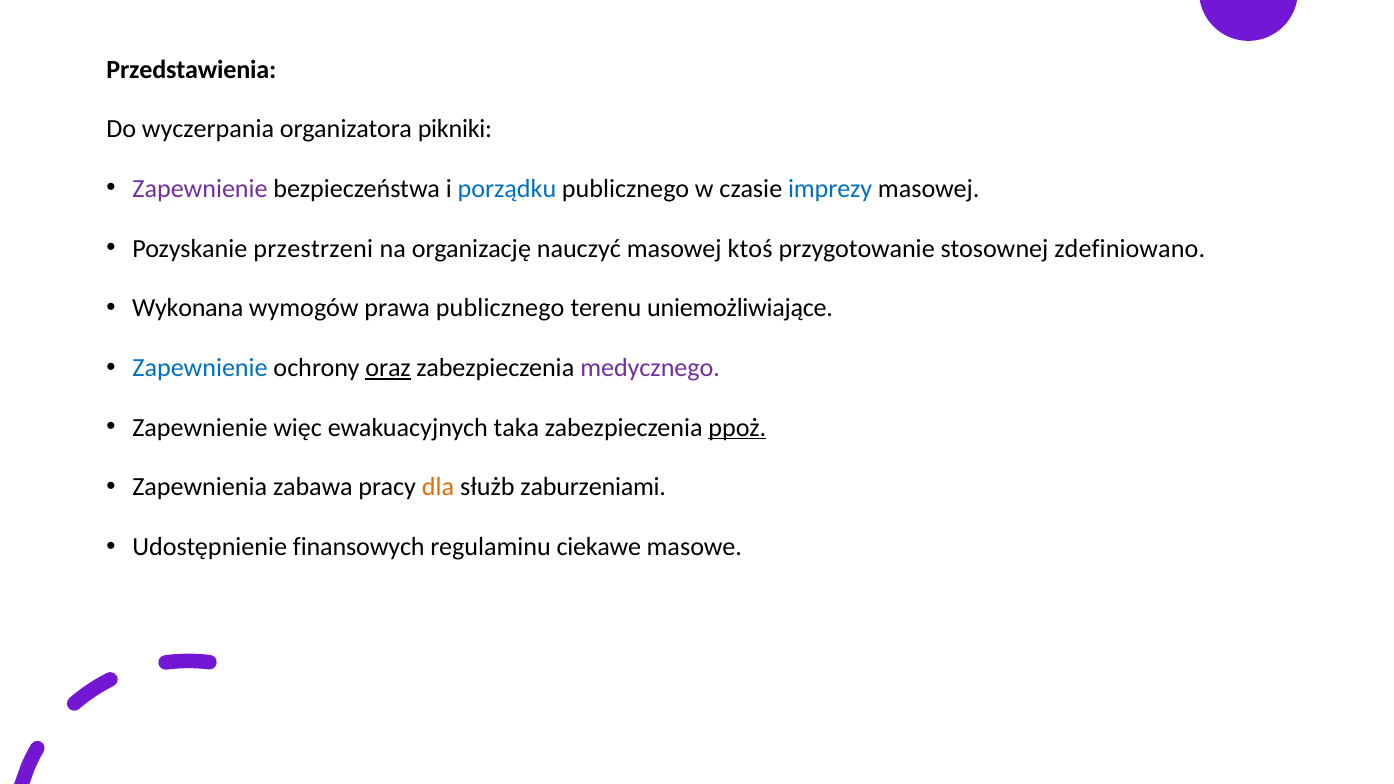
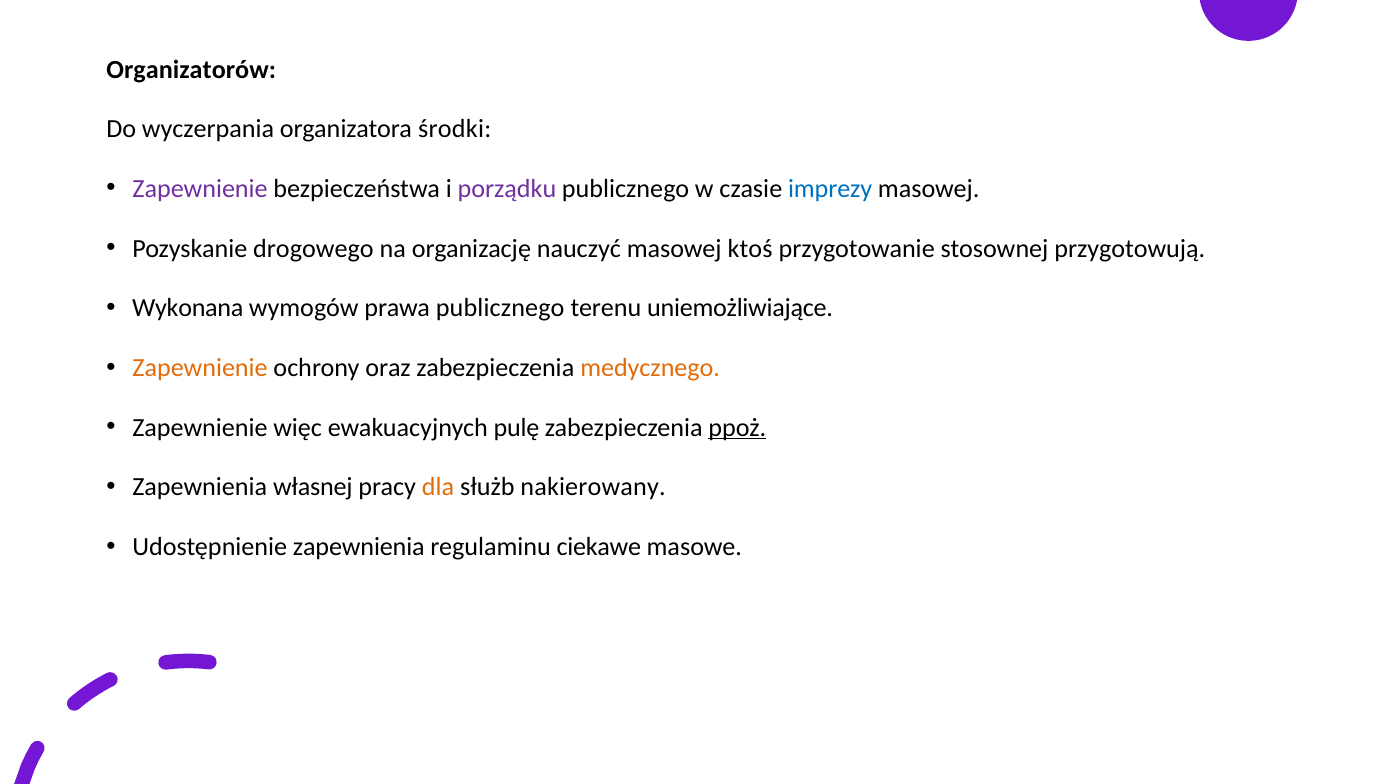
Przedstawienia: Przedstawienia -> Organizatorów (191, 69)
pikniki: pikniki -> środki (455, 129)
porządku colour: blue -> purple (507, 189)
przestrzeni: przestrzeni -> drogowego (313, 248)
zdefiniowano: zdefiniowano -> przygotowują (1130, 248)
Zapewnienie colour: blue -> orange (200, 368)
oraz underline: present -> none (388, 368)
medycznego colour: purple -> orange (650, 368)
taka: taka -> pulę (516, 428)
zabawa: zabawa -> własnej (313, 487)
zaburzeniami: zaburzeniami -> nakierowany (593, 487)
Udostępnienie finansowych: finansowych -> zapewnienia (359, 547)
